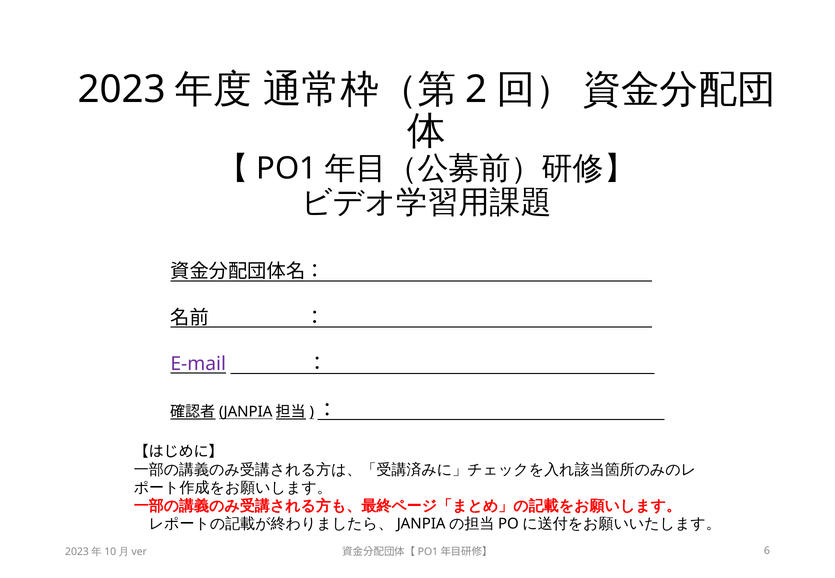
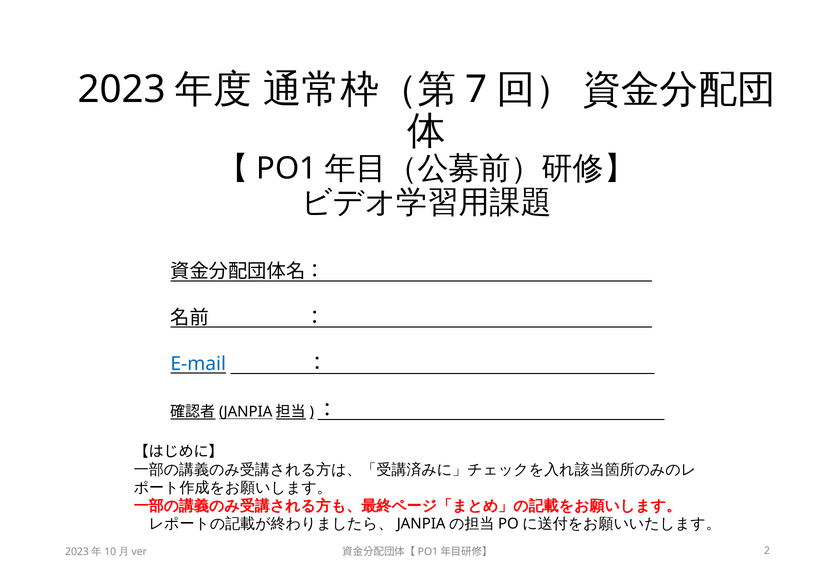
2: 2 -> 7 (476, 89)
E-mail colour: purple -> blue (198, 364)
6: 6 -> 2 (767, 551)
